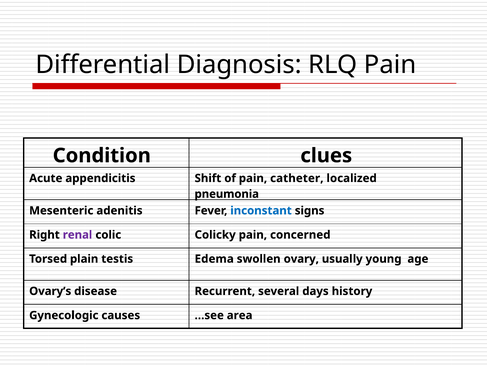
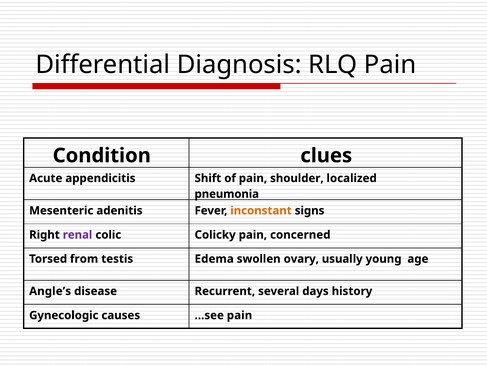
catheter: catheter -> shoulder (297, 178)
inconstant colour: blue -> orange (261, 211)
plain: plain -> from (84, 259)
Ovary’s: Ovary’s -> Angle’s (50, 291)
…see area: area -> pain (240, 316)
